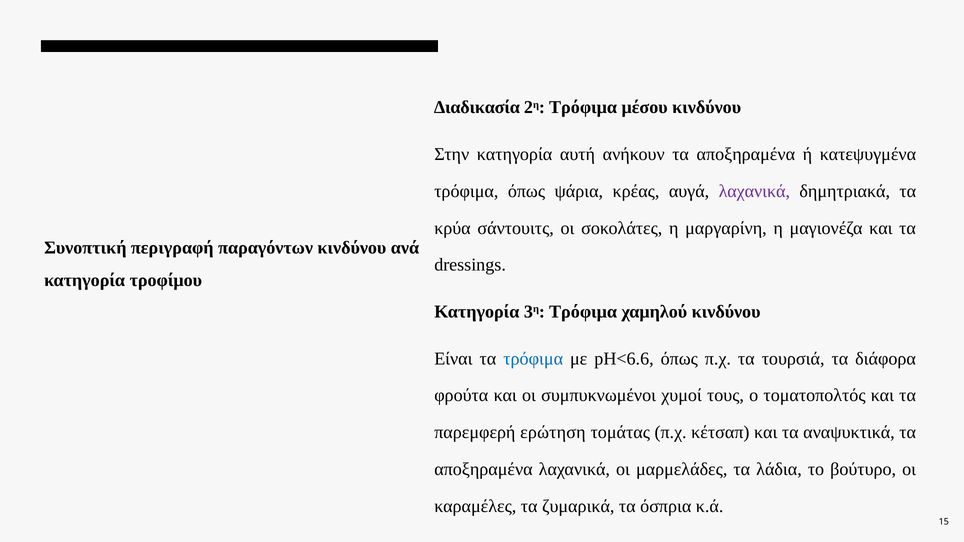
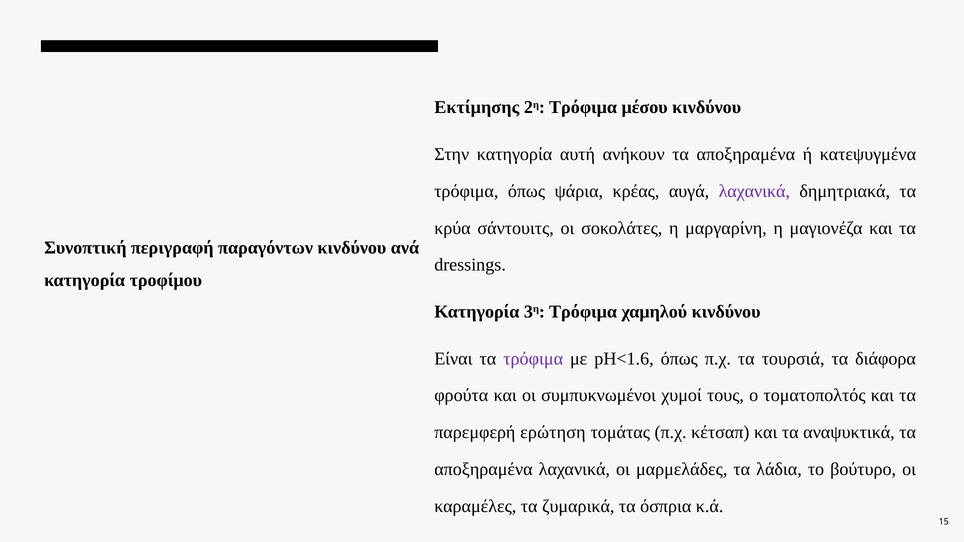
Διαδικασία: Διαδικασία -> Εκτίμησης (477, 108)
τρόφιμα colour: blue -> purple (533, 359)
pH<6.6: pH<6.6 -> pH<1.6 (624, 359)
